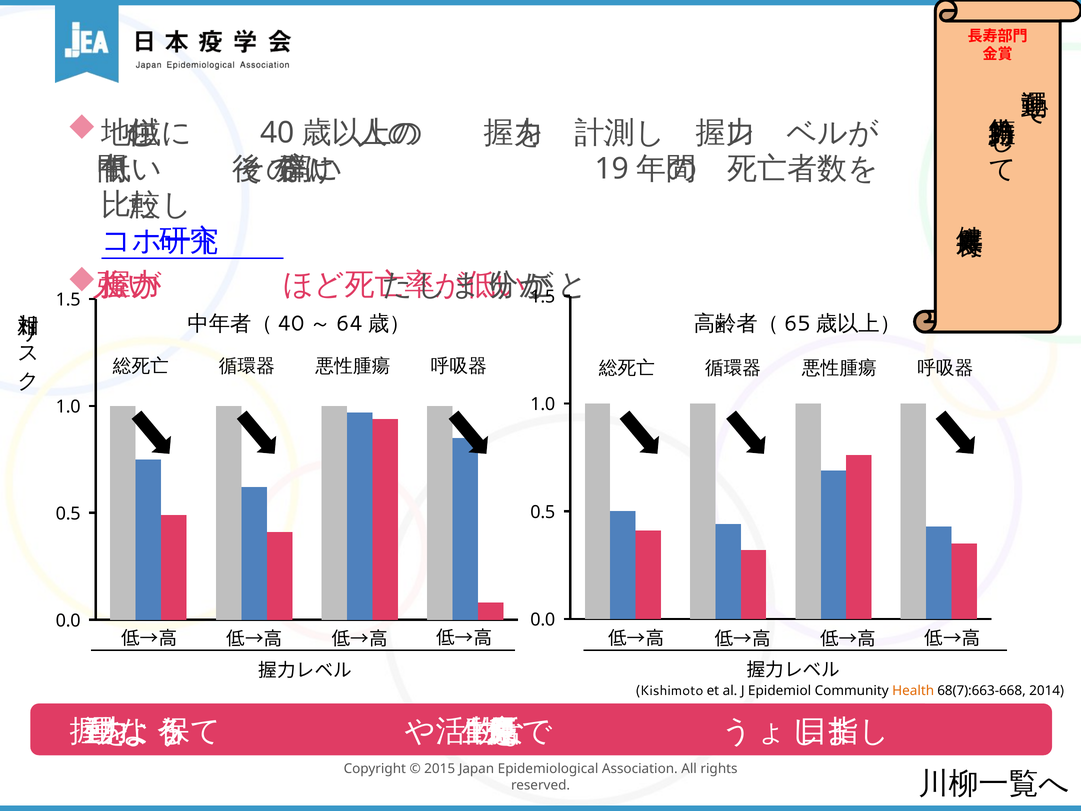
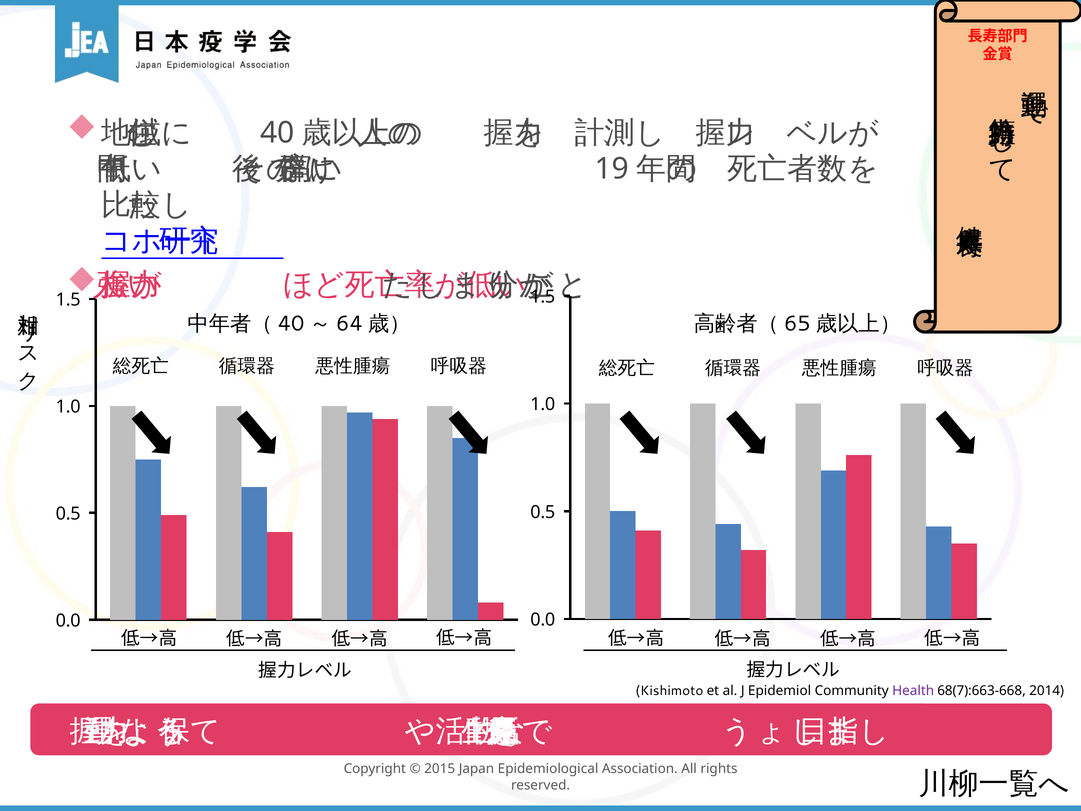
Health colour: orange -> purple (913, 690)
